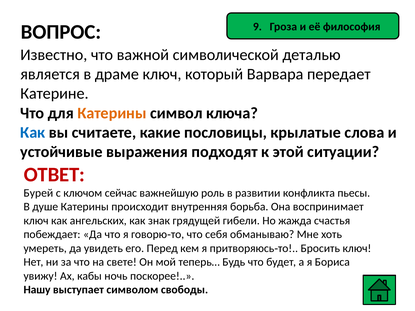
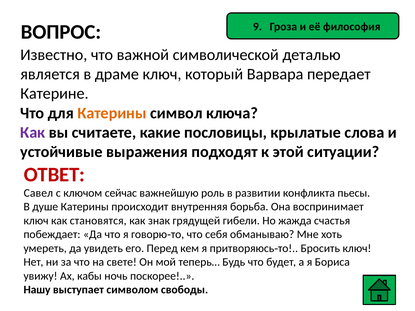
Как colour: blue -> purple (33, 133)
Бурей: Бурей -> Савел (38, 193)
ангельских: ангельских -> становятся (98, 221)
